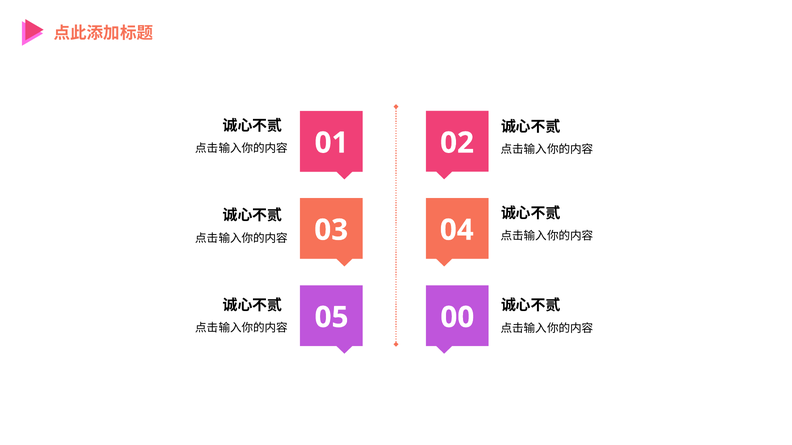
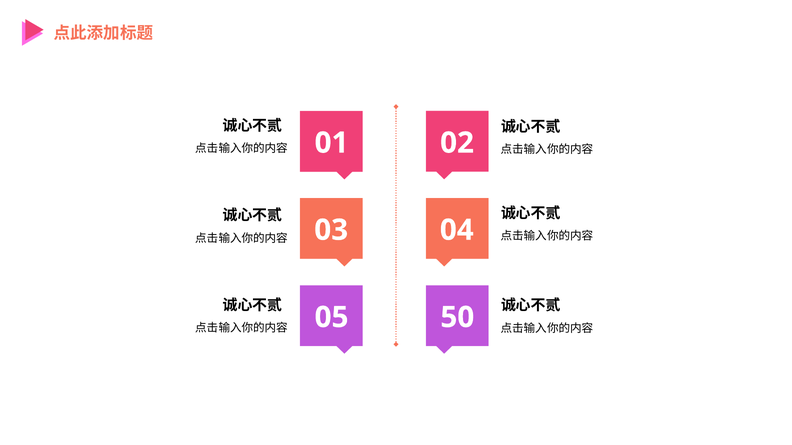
00: 00 -> 50 (457, 318)
